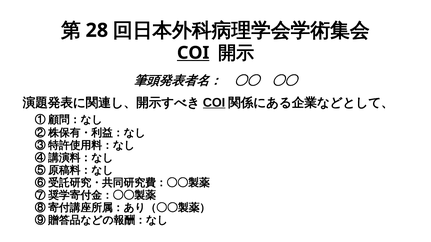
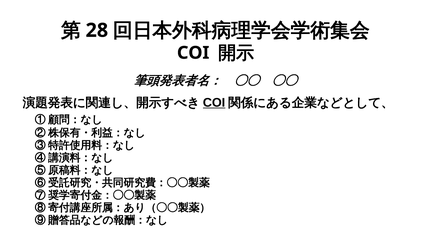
COI underline: present -> none (193, 53)
